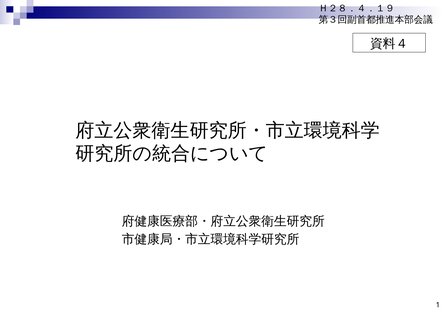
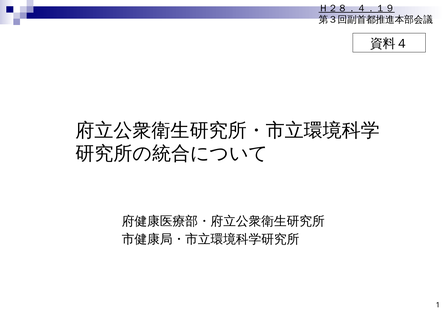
Ｈ２８．４．１９ underline: none -> present (357, 8)
